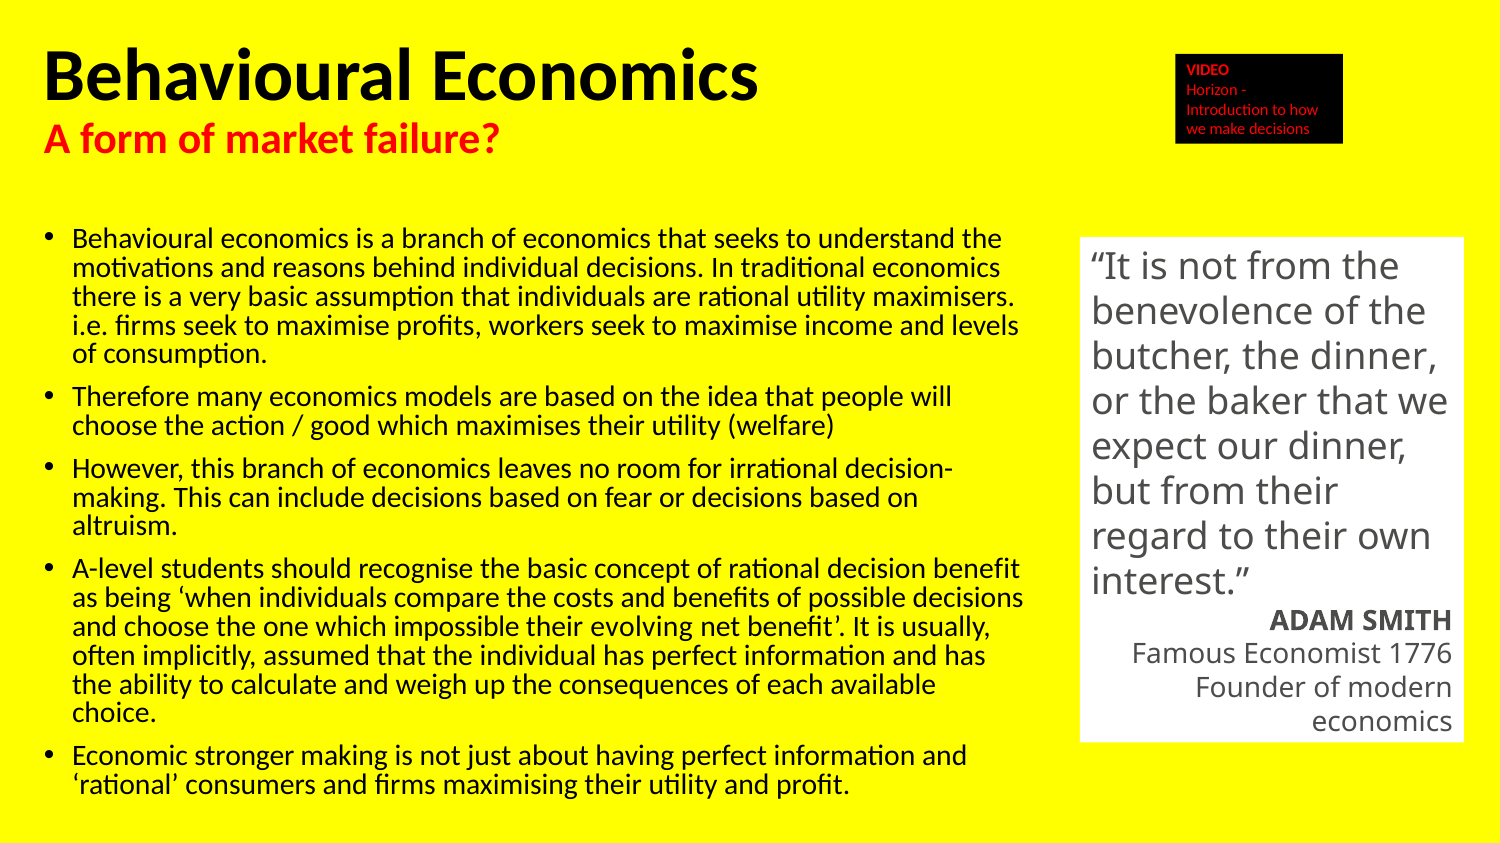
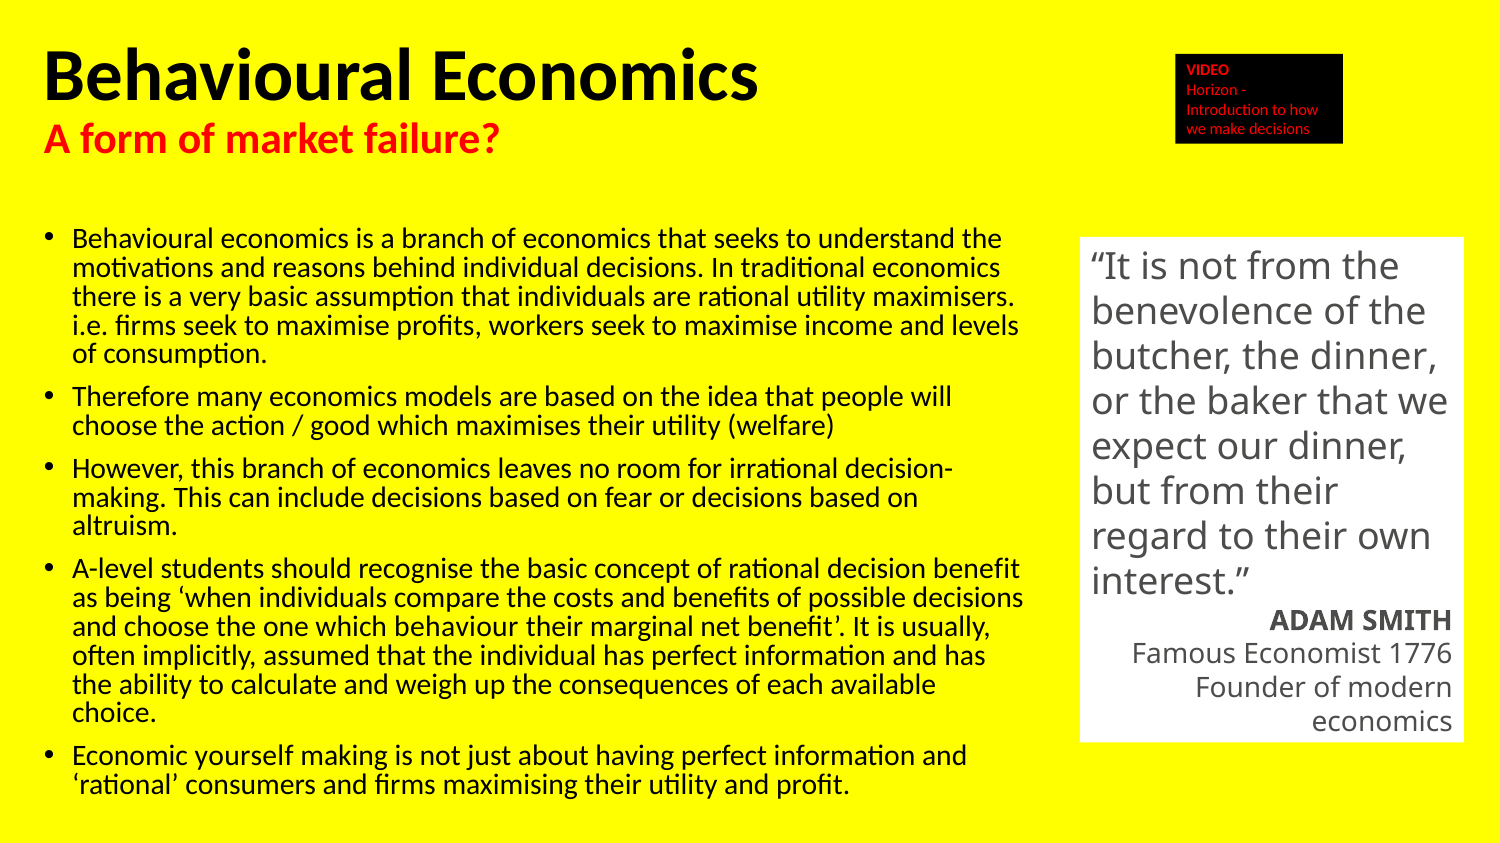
impossible: impossible -> behaviour (456, 627)
evolving: evolving -> marginal (642, 627)
stronger: stronger -> yourself (244, 757)
